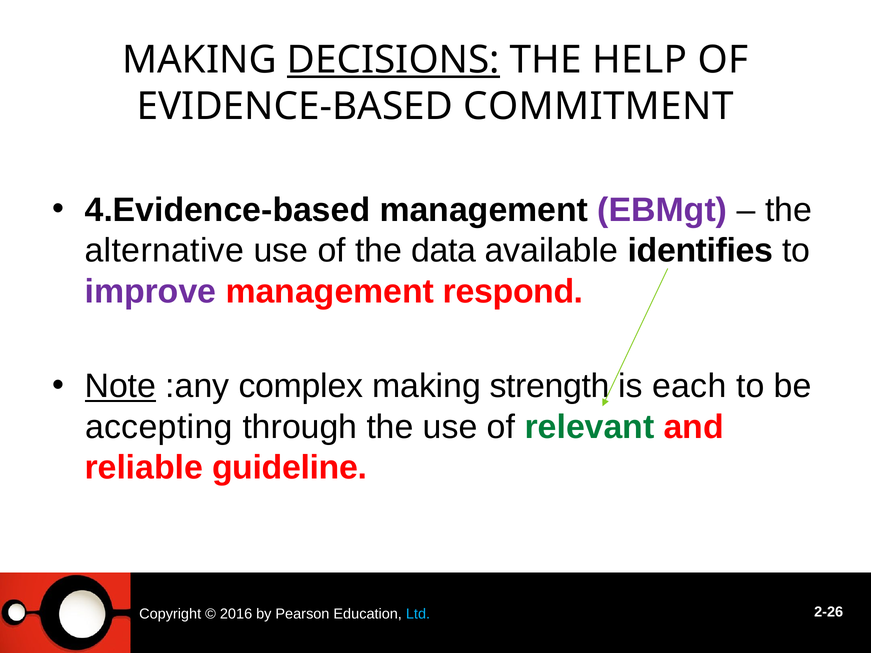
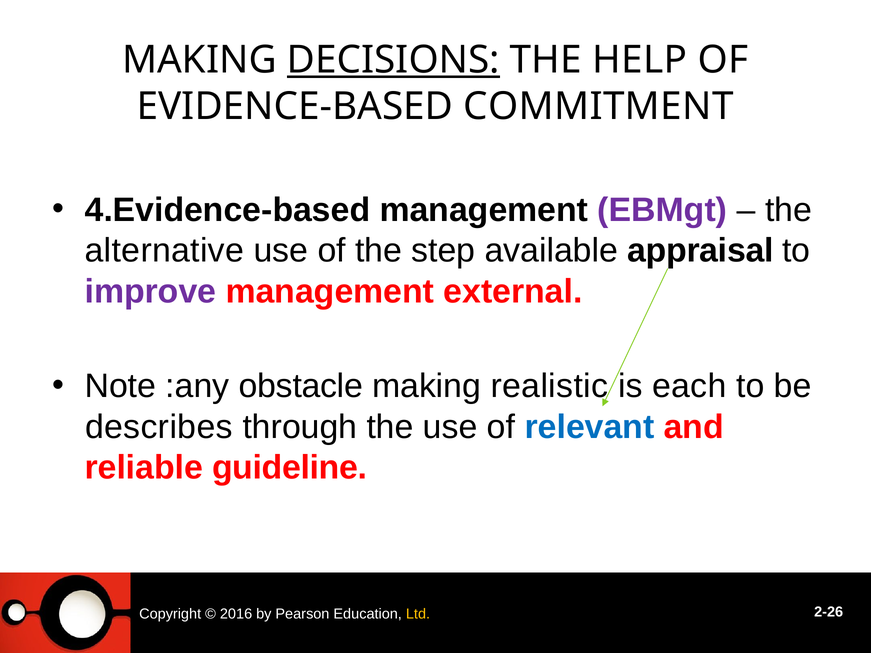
data: data -> step (443, 251)
identifies: identifies -> appraisal (700, 251)
respond: respond -> external (513, 292)
Note underline: present -> none (120, 386)
complex: complex -> obstacle (301, 386)
strength: strength -> realistic (549, 386)
accepting: accepting -> describes (159, 427)
relevant colour: green -> blue (590, 427)
Ltd colour: light blue -> yellow (418, 614)
